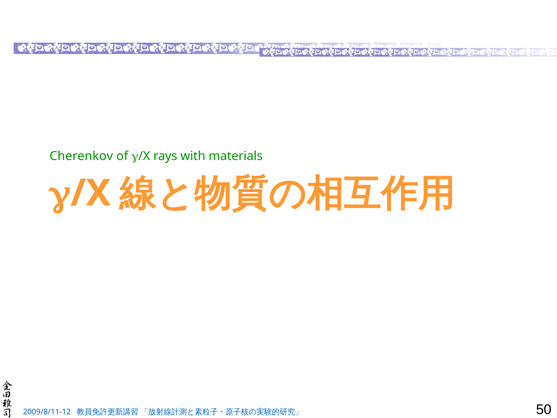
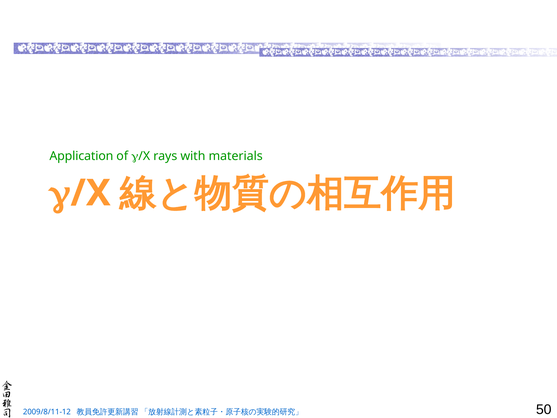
Cherenkov: Cherenkov -> Application (81, 156)
